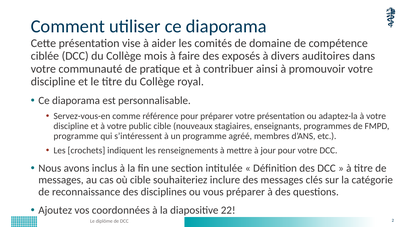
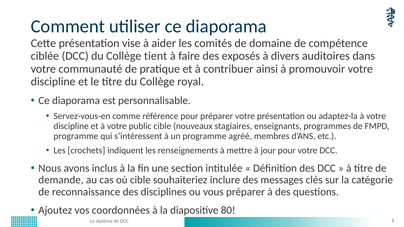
mois: mois -> tient (156, 56)
messages: messages -> demande (61, 180)
22: 22 -> 80 (228, 211)
